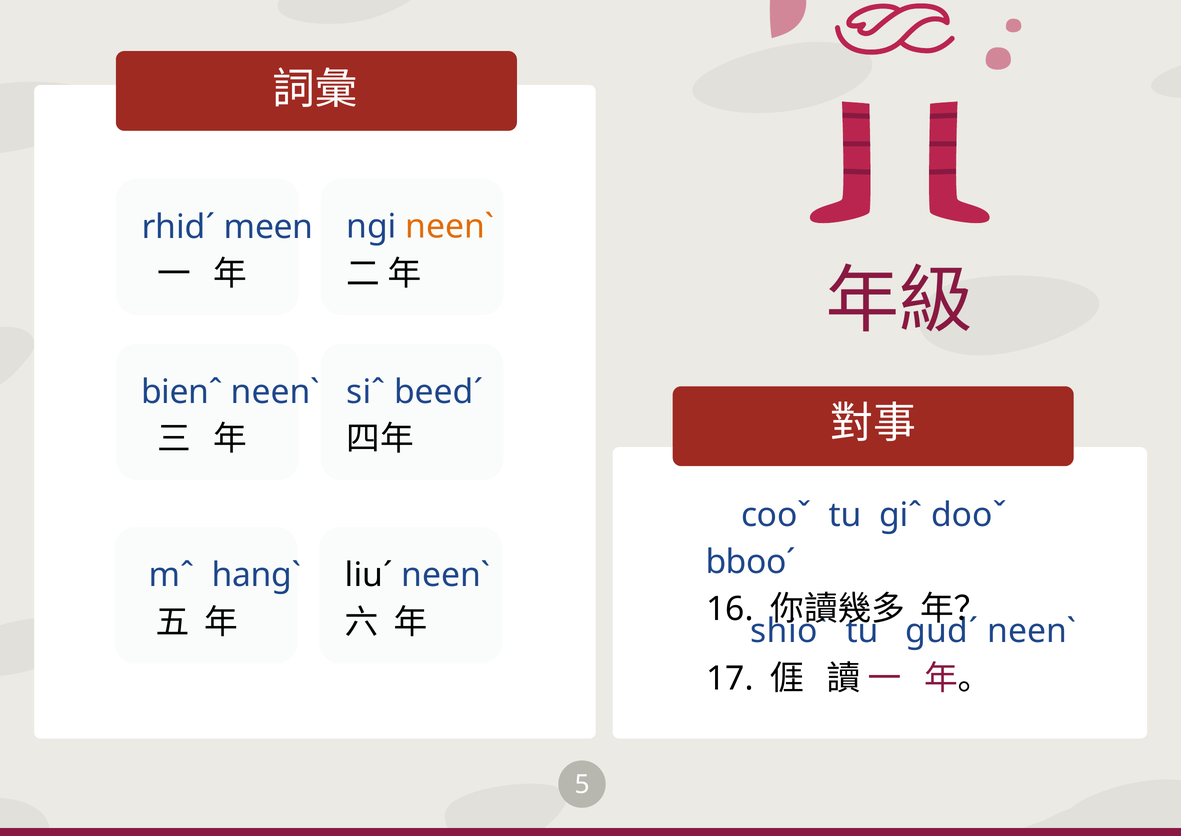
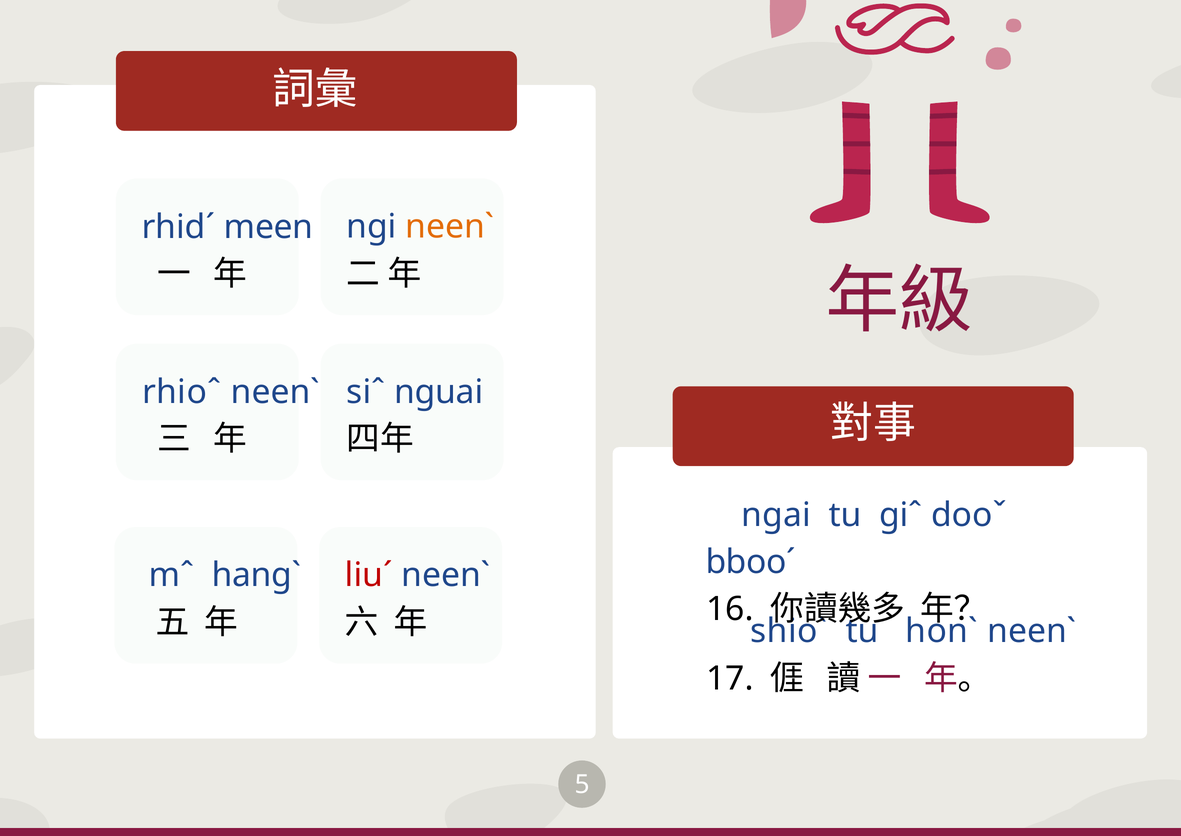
bienˆ: bienˆ -> rhioˆ (182, 392)
beedˊ: beedˊ -> nguai (439, 392)
cooˇ: cooˇ -> ngai (776, 515)
liuˊ colour: black -> red (369, 576)
gudˊ: gudˊ -> honˋ (942, 632)
